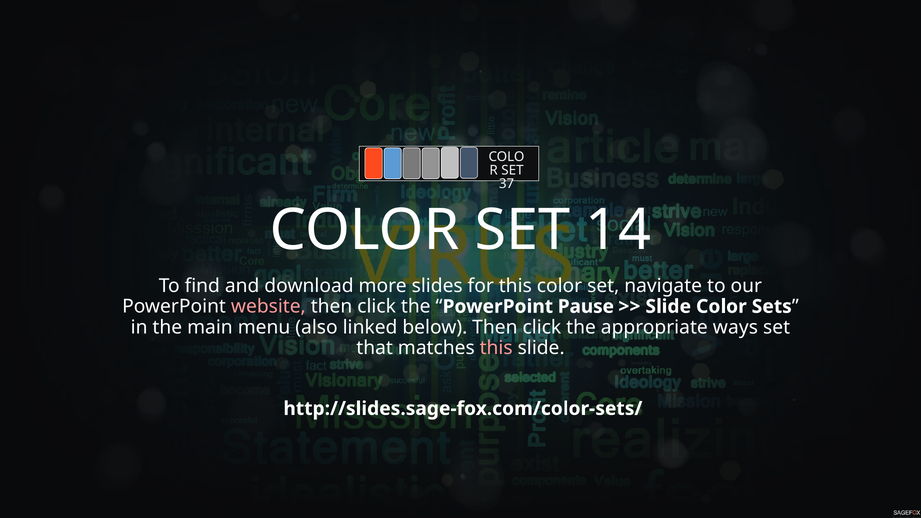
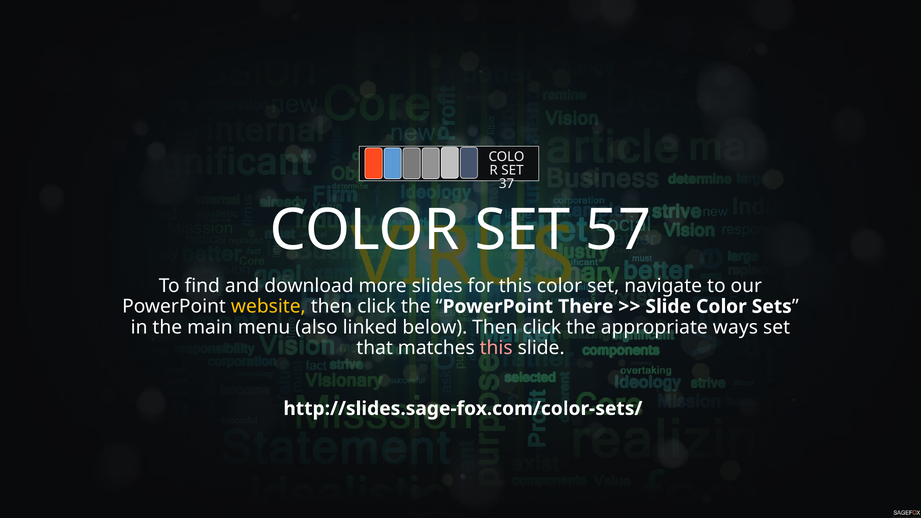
14: 14 -> 57 (618, 230)
website colour: pink -> yellow (268, 307)
Pause: Pause -> There (586, 307)
